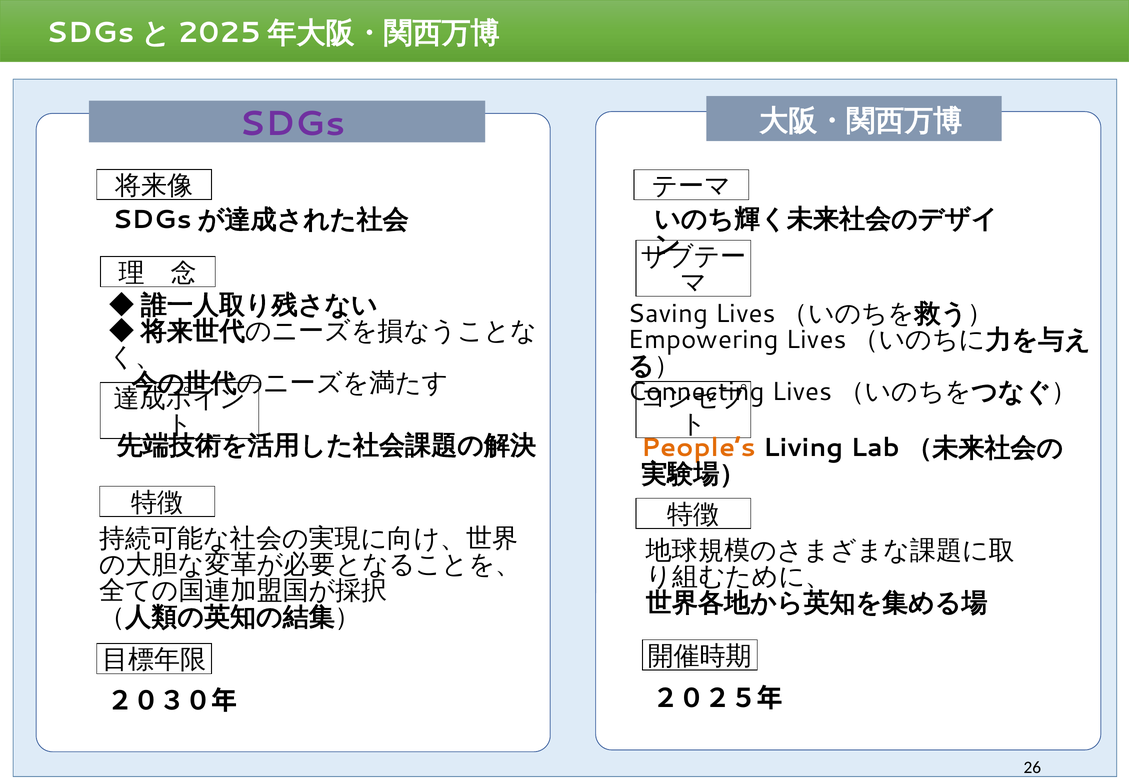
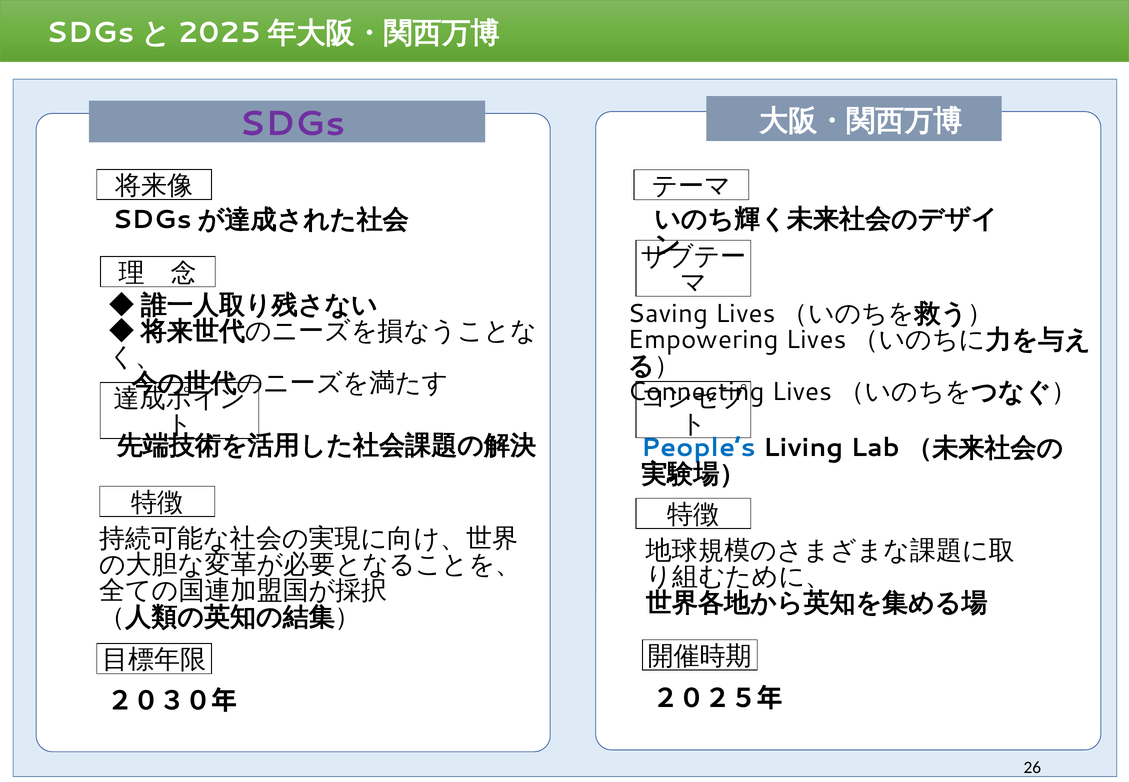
People’s colour: orange -> blue (699, 448)
